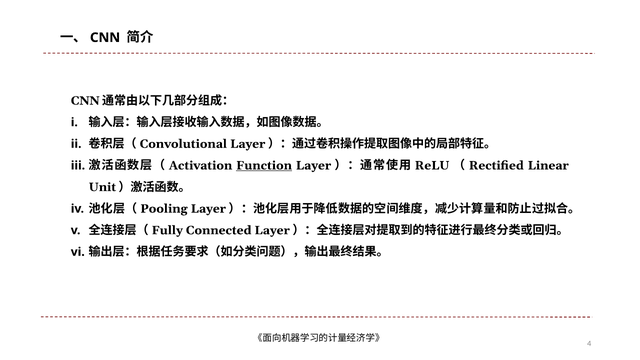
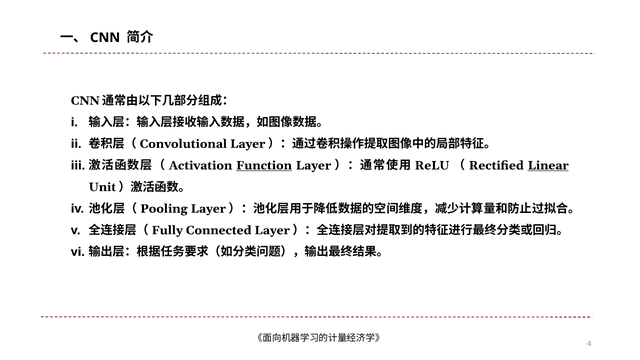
Linear underline: none -> present (548, 165)
